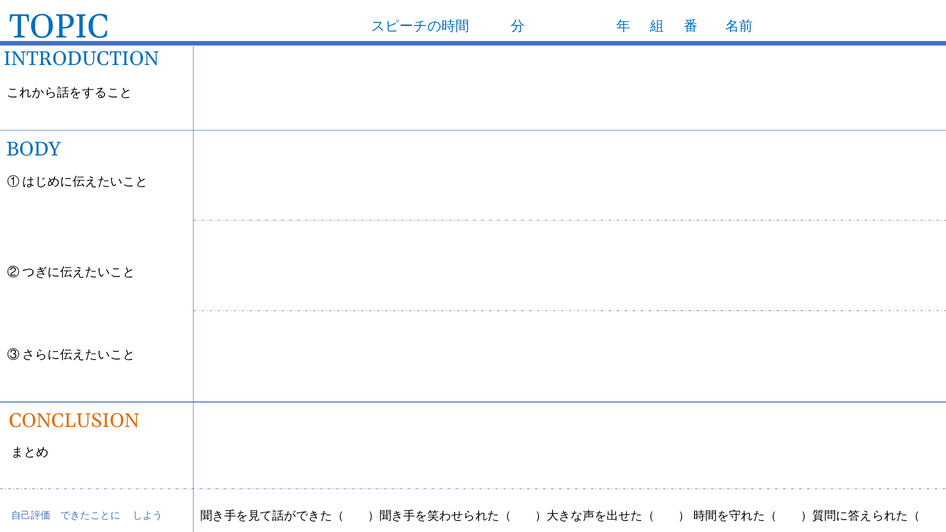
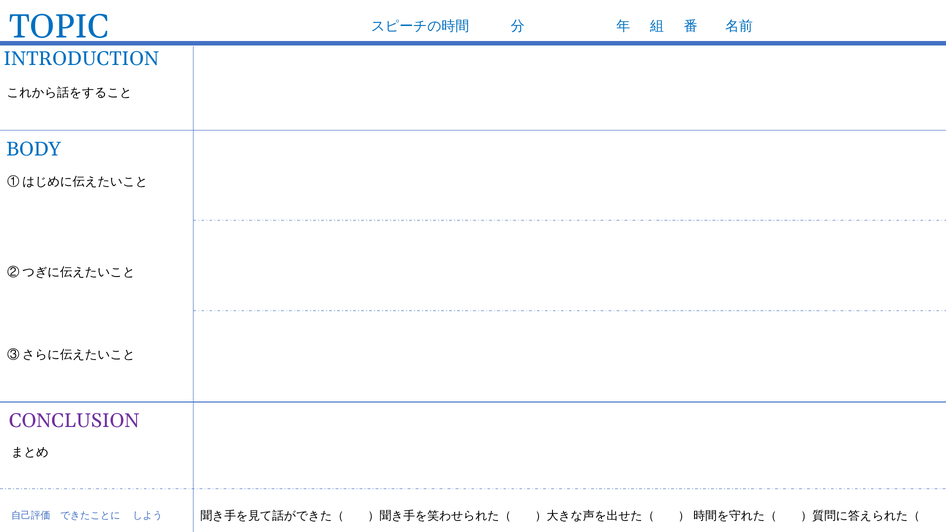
CONCLUSION colour: orange -> purple (74, 421)
